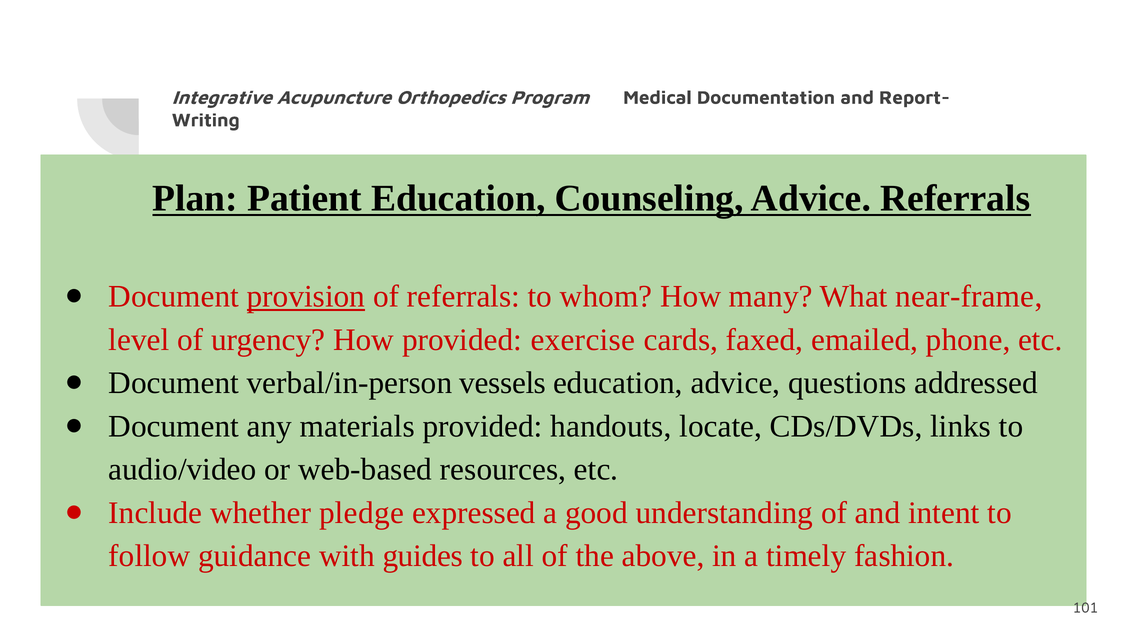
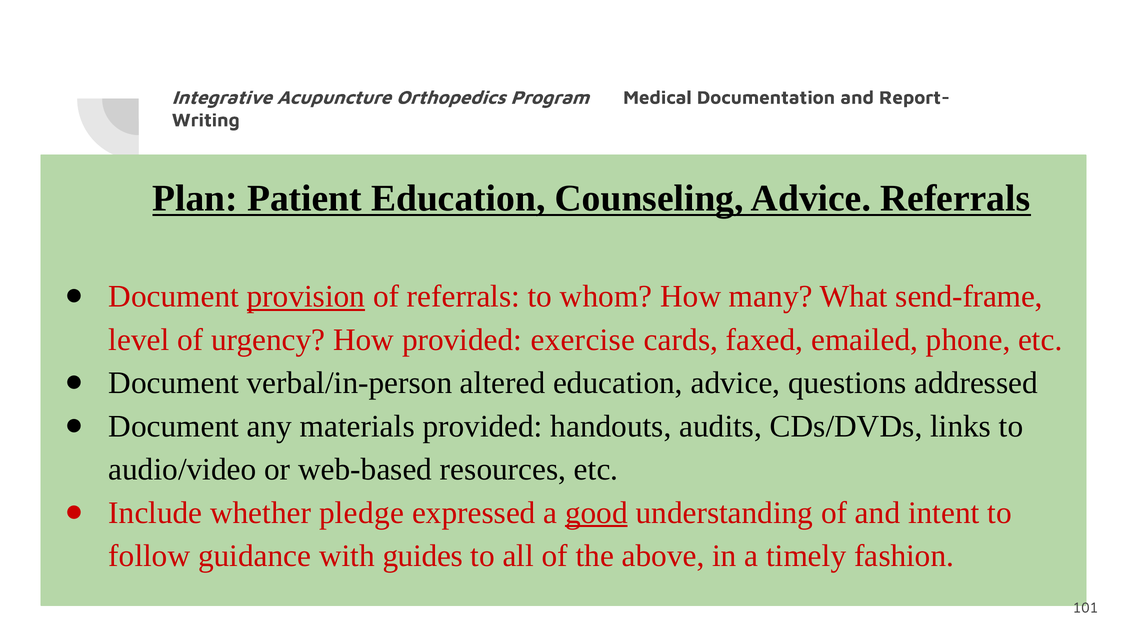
near-frame: near-frame -> send-frame (969, 297)
vessels: vessels -> altered (503, 383)
locate: locate -> audits (721, 426)
good underline: none -> present (596, 513)
